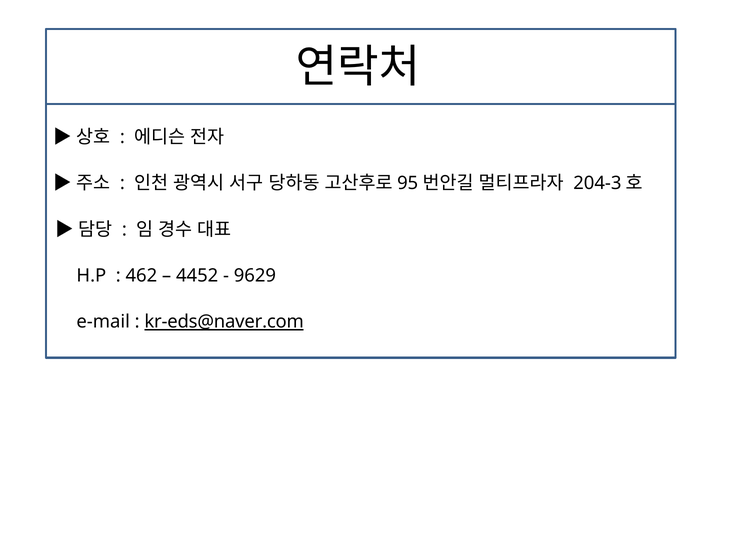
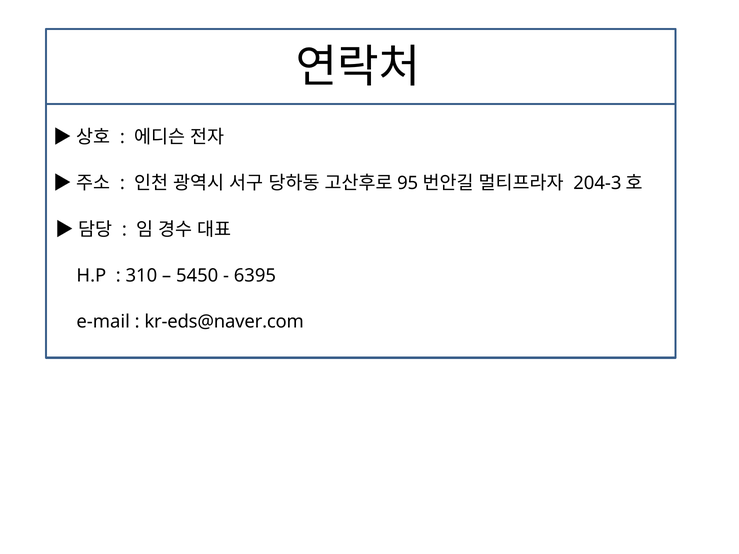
462: 462 -> 310 (141, 276)
4452: 4452 -> 5450 (197, 276)
9629: 9629 -> 6395 (255, 276)
kr-eds@naver.com underline: present -> none (224, 322)
